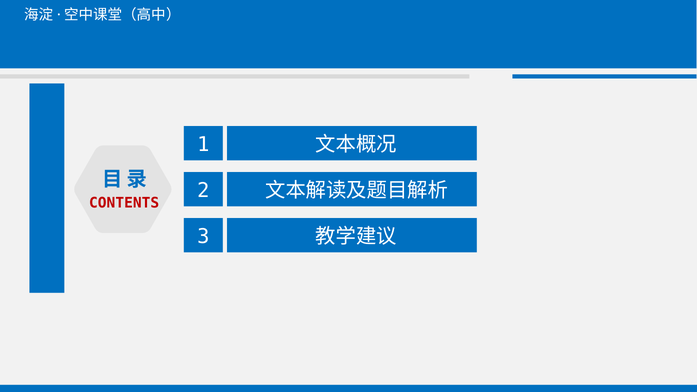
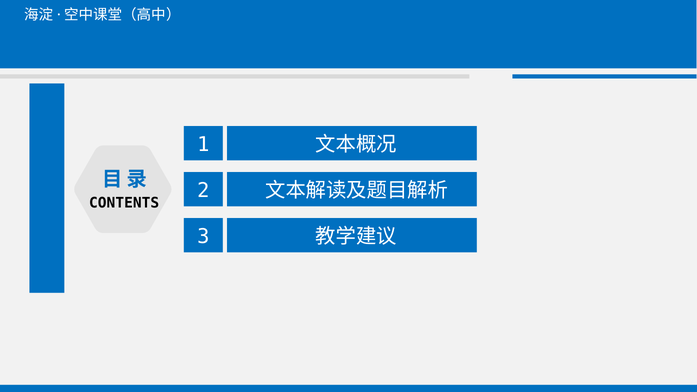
CONTENTS colour: red -> black (124, 203)
